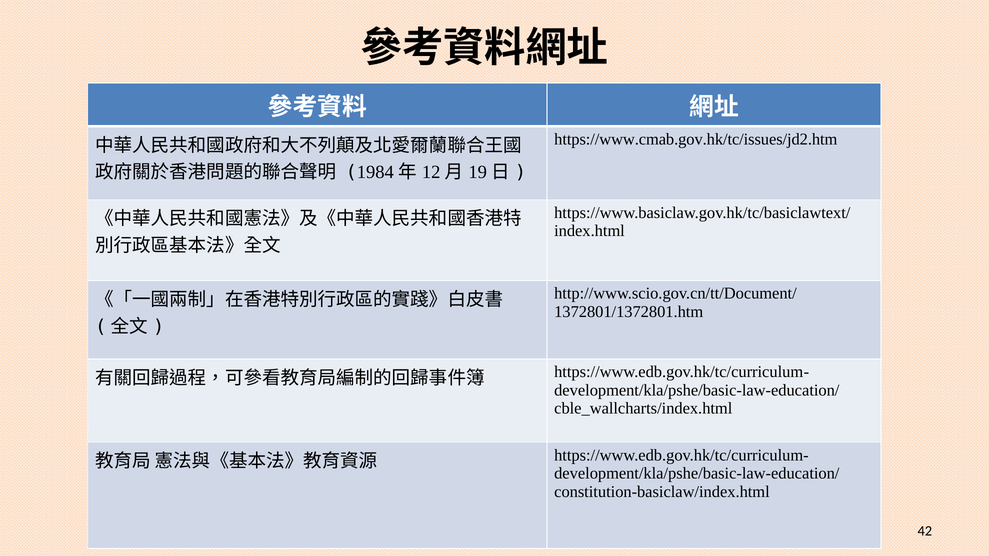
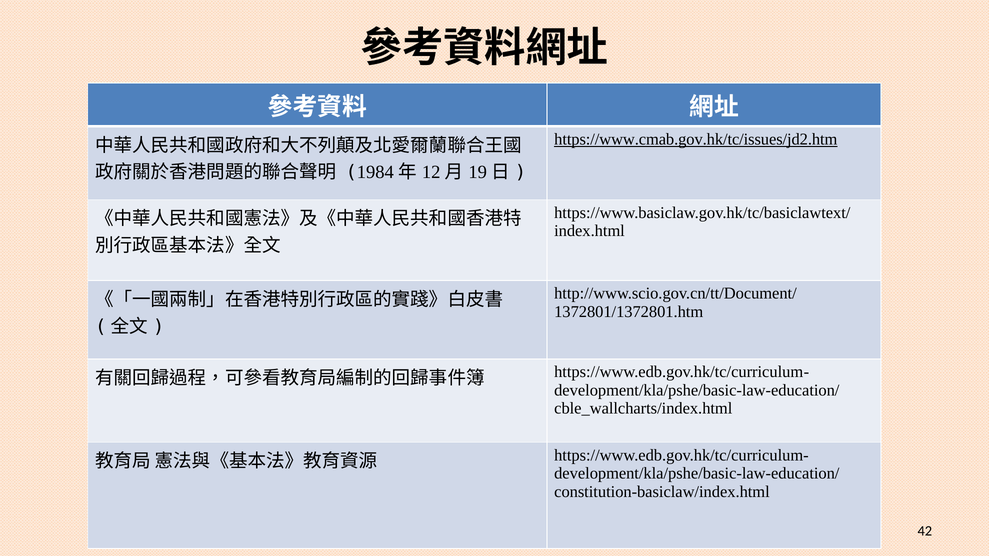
https://www.cmab.gov.hk/tc/issues/jd2.htm underline: none -> present (696, 139)
